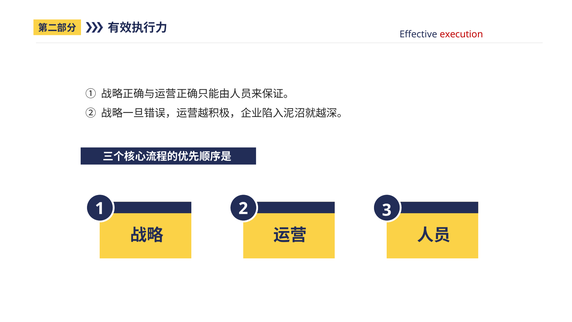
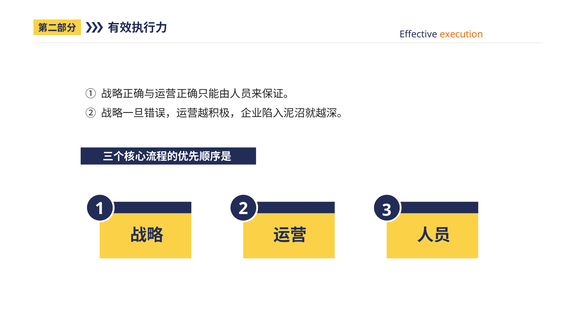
execution colour: red -> orange (461, 34)
